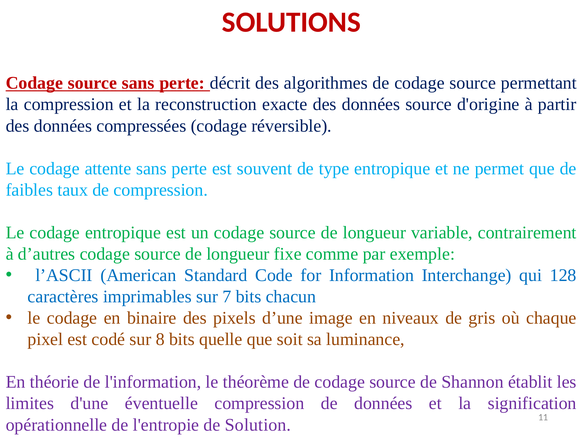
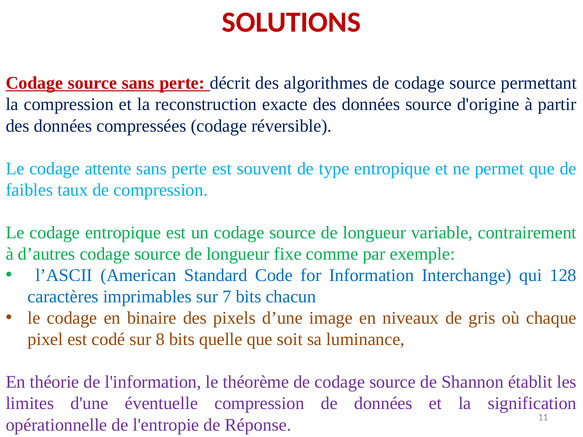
Solution: Solution -> Réponse (258, 425)
